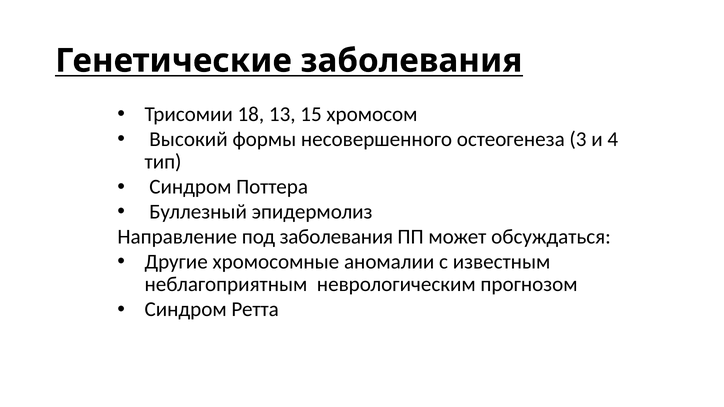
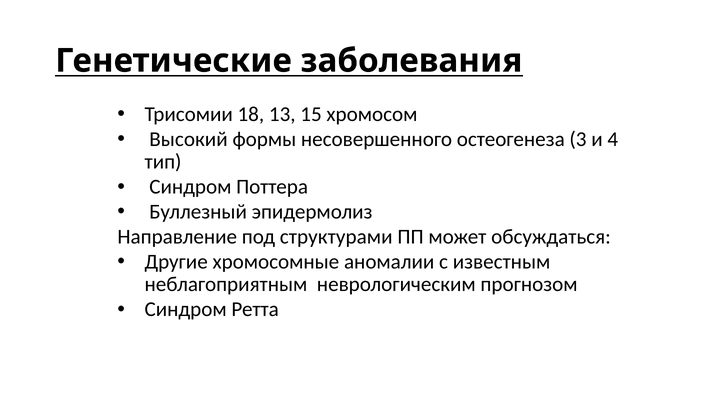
под заболевания: заболевания -> структурами (336, 237)
